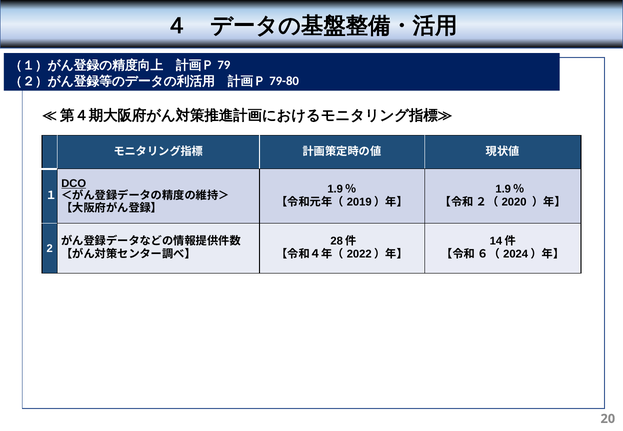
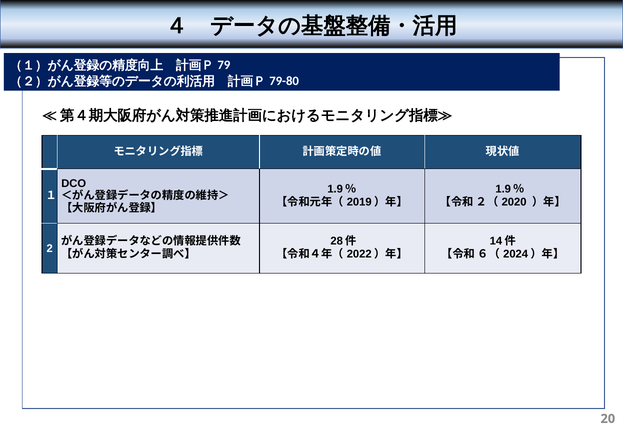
DCO underline: present -> none (74, 184)
